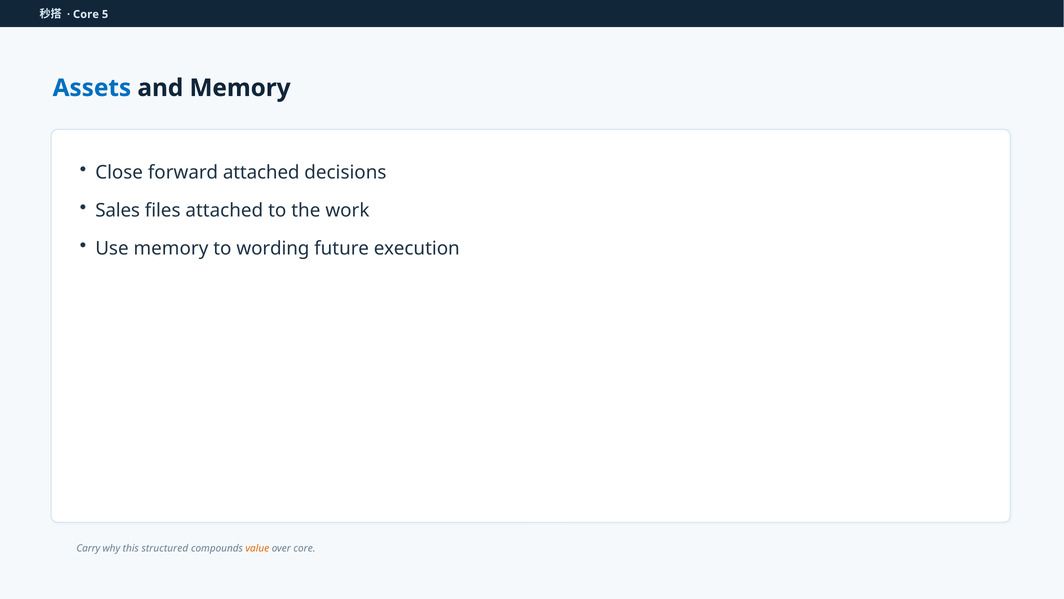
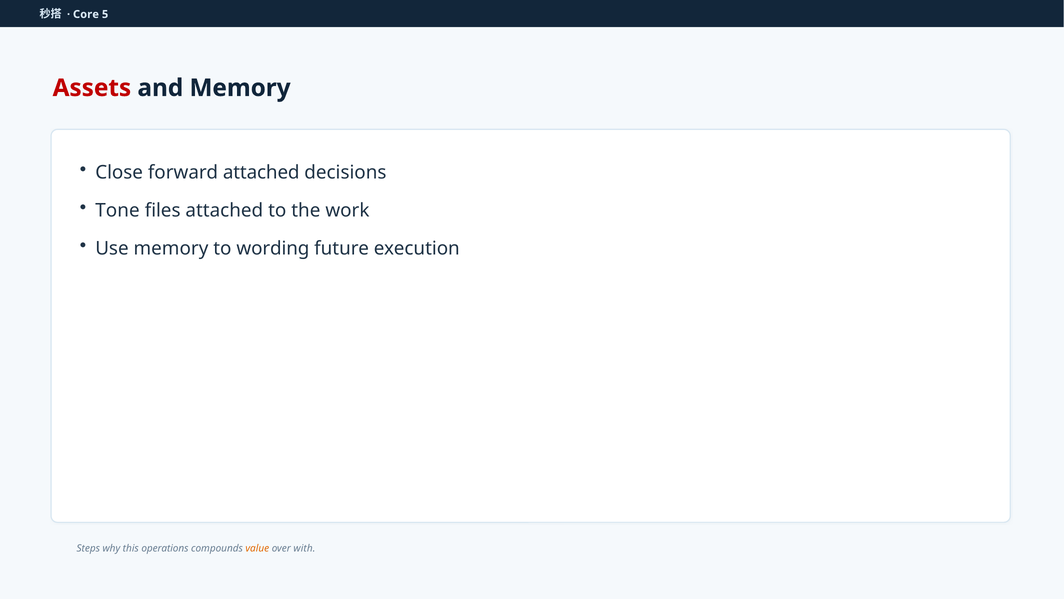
Assets colour: blue -> red (92, 88)
Sales: Sales -> Tone (118, 210)
Carry: Carry -> Steps (88, 548)
structured: structured -> operations (165, 548)
over core: core -> with (304, 548)
